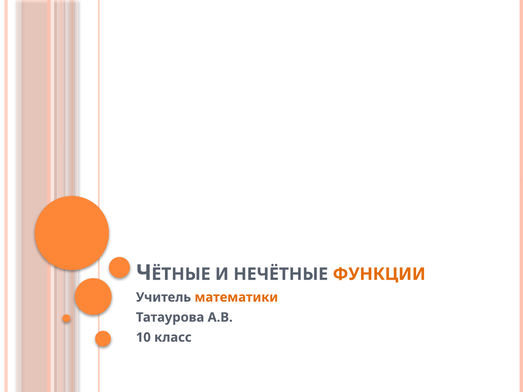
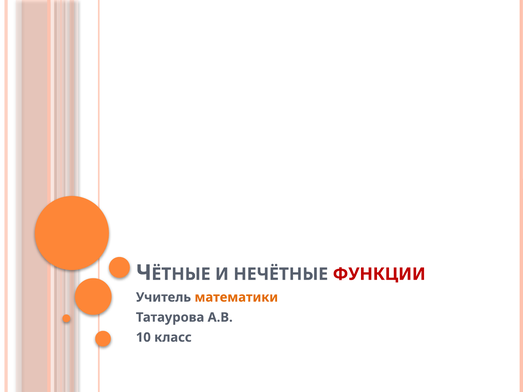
ФУНКЦИИ colour: orange -> red (379, 274)
